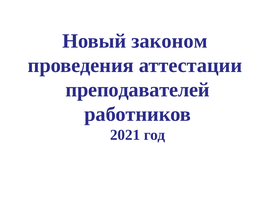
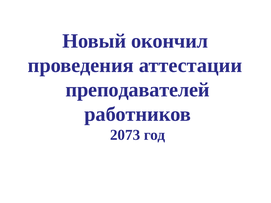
законом: законом -> окончил (170, 41)
2021: 2021 -> 2073 (125, 135)
